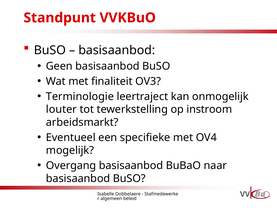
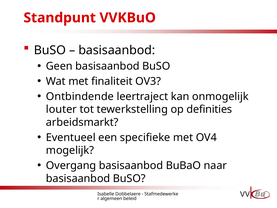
Terminologie: Terminologie -> Ontbindende (80, 96)
instroom: instroom -> definities (209, 109)
